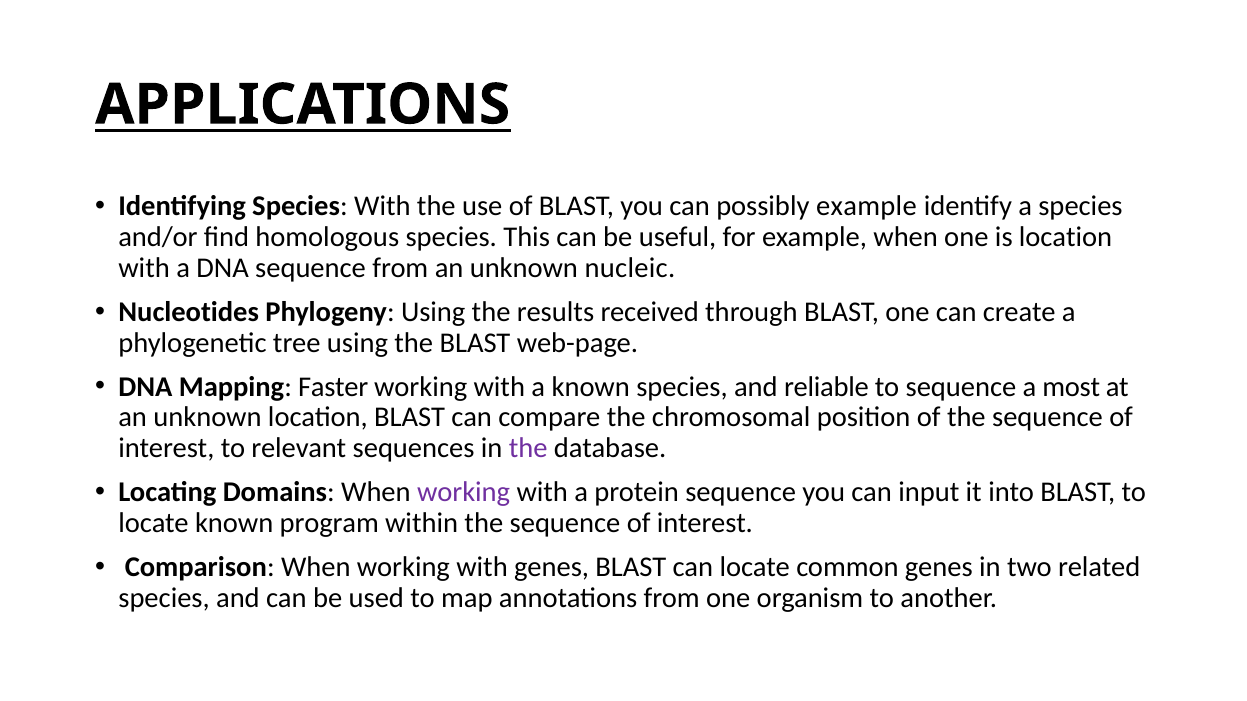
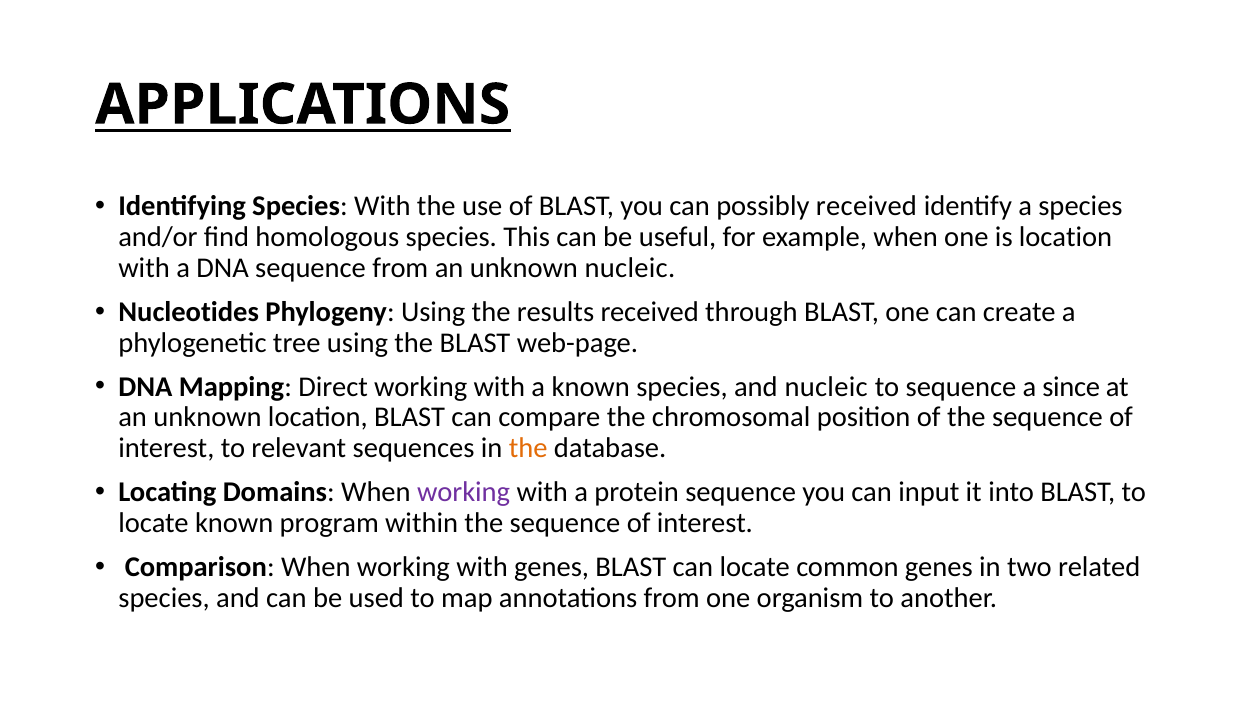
possibly example: example -> received (866, 207)
Faster: Faster -> Direct (333, 387)
and reliable: reliable -> nucleic (826, 387)
most: most -> since (1071, 387)
the colour: purple -> orange (528, 449)
